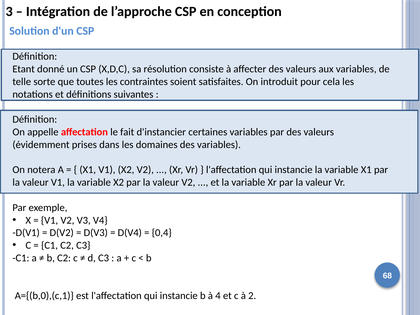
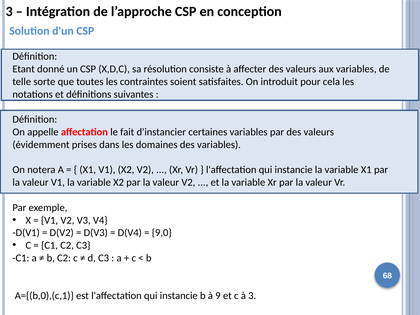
0,4: 0,4 -> 9,0 (162, 233)
4: 4 -> 9 (218, 296)
à 2: 2 -> 3 (252, 296)
